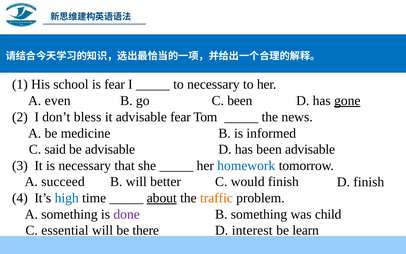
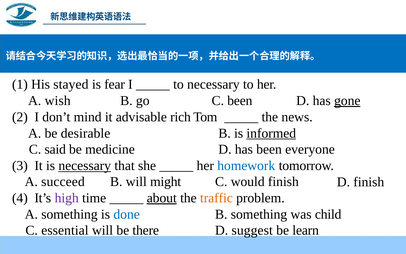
school: school -> stayed (71, 84)
even: even -> wish (58, 101)
bless: bless -> mind (88, 117)
advisable fear: fear -> rich (181, 117)
medicine: medicine -> desirable (86, 133)
informed underline: none -> present (271, 133)
be advisable: advisable -> medicine (110, 149)
been advisable: advisable -> everyone (310, 149)
necessary underline: none -> present (85, 166)
better: better -> might (166, 182)
high colour: blue -> purple (67, 198)
done colour: purple -> blue (127, 214)
interest: interest -> suggest (252, 230)
